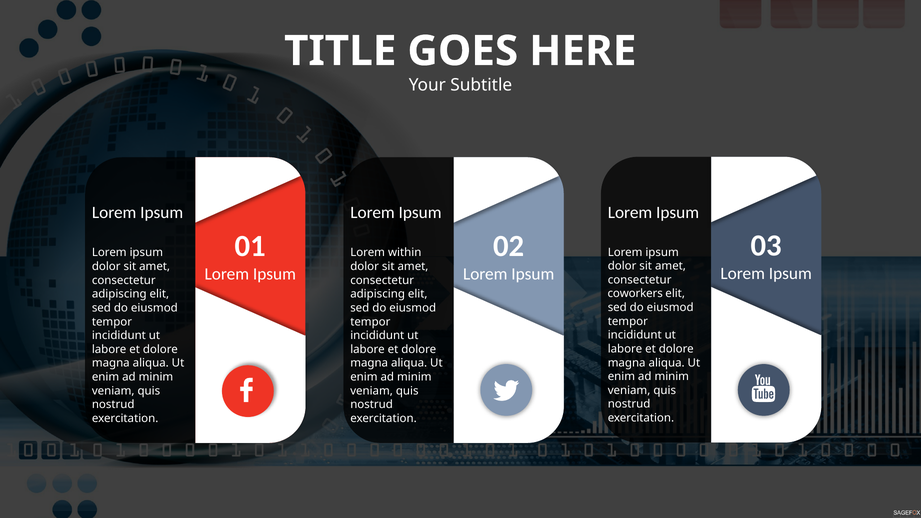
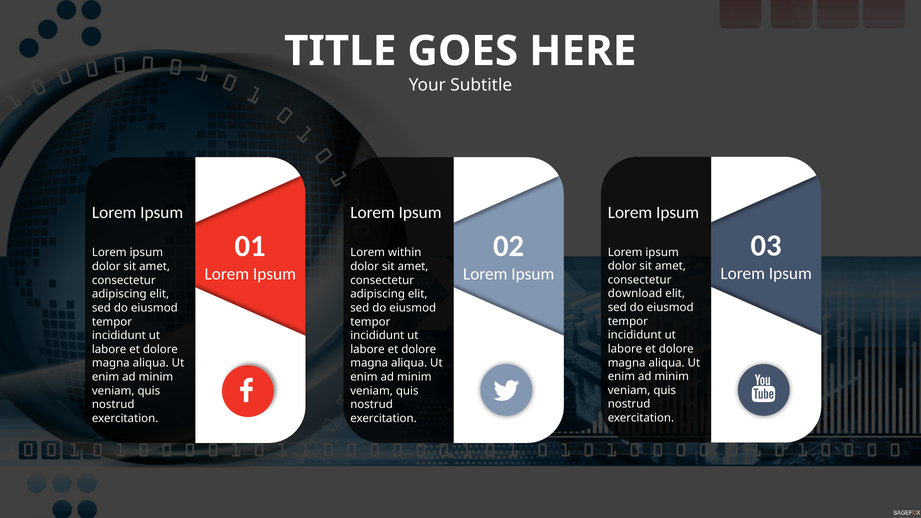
coworkers: coworkers -> download (635, 294)
